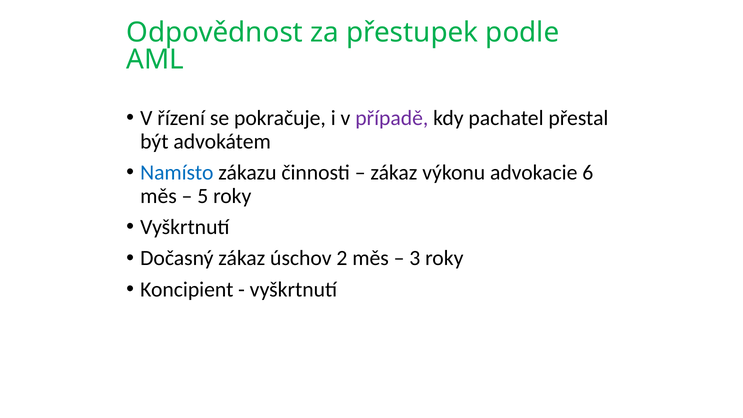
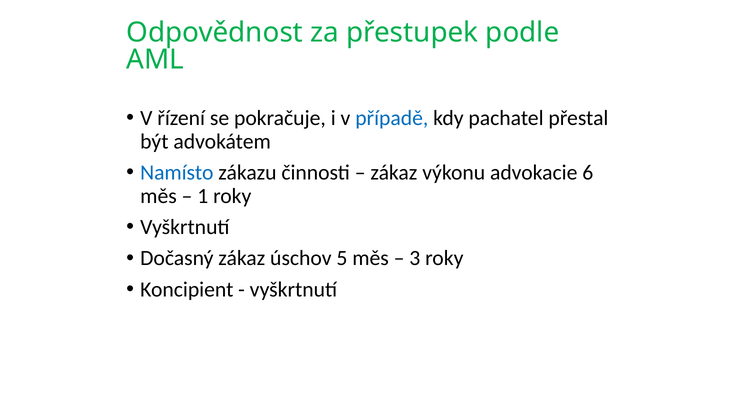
případě colour: purple -> blue (392, 118)
5: 5 -> 1 (203, 196)
2: 2 -> 5 (342, 258)
